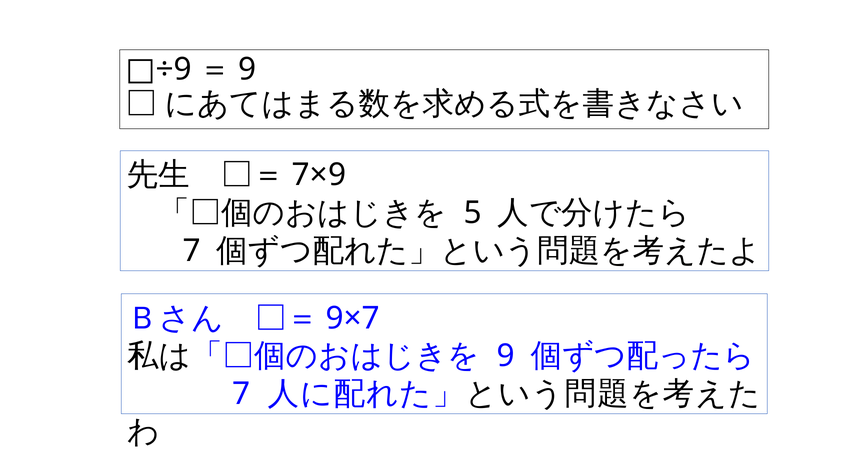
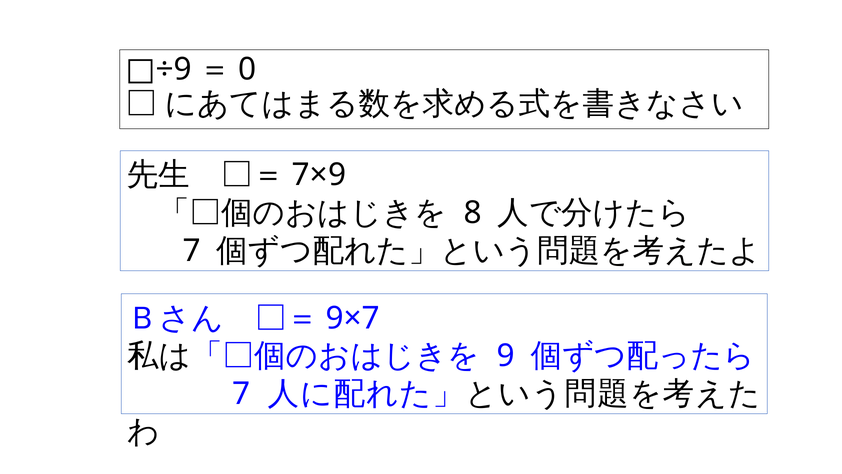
9: 9 -> 0 (247, 69)
5: 5 -> 8 (473, 213)
